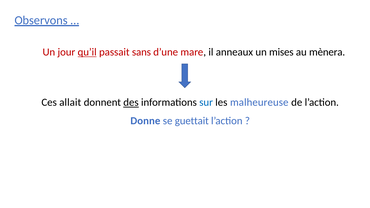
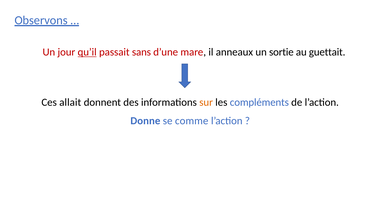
mises: mises -> sortie (281, 52)
mènera: mènera -> guettait (327, 52)
des underline: present -> none (131, 102)
sur colour: blue -> orange (206, 102)
malheureuse: malheureuse -> compléments (259, 102)
guettait: guettait -> comme (192, 121)
